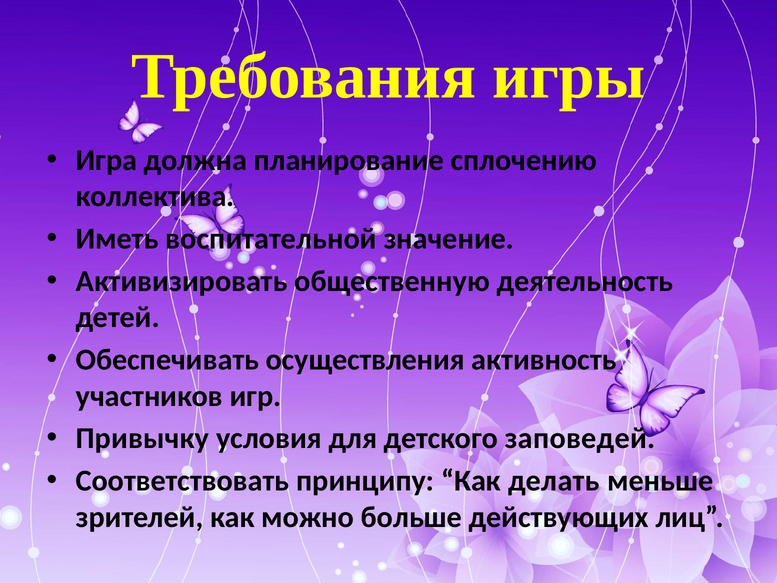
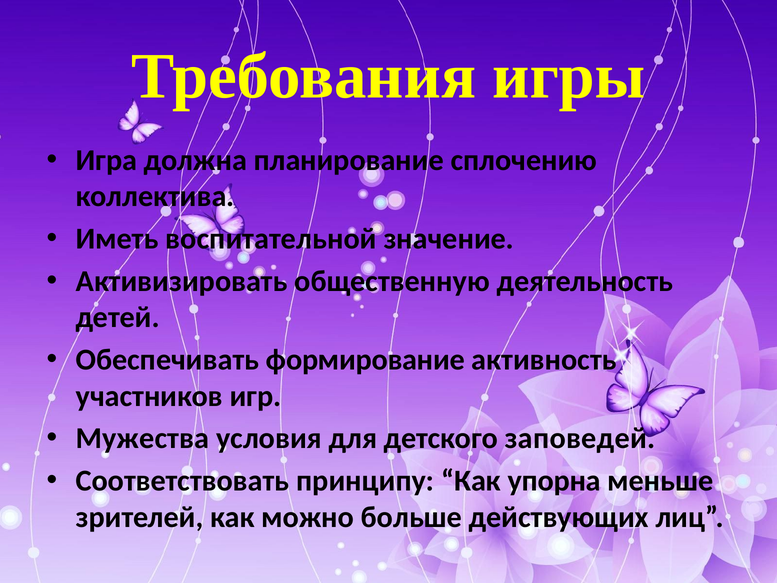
осуществления: осуществления -> формирование (365, 360)
Привычку: Привычку -> Мужества (143, 438)
делать: делать -> упорна (554, 481)
